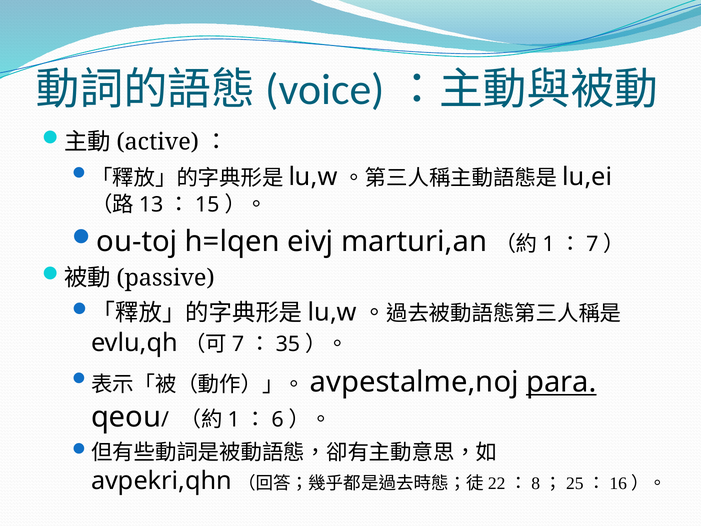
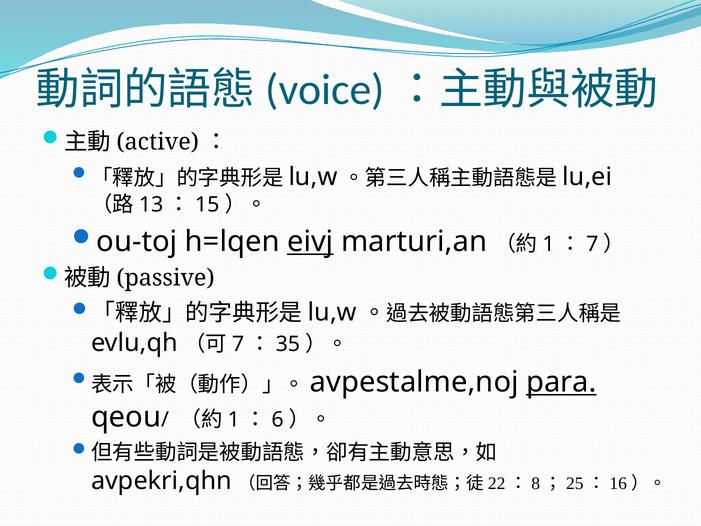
eivj underline: none -> present (310, 241)
